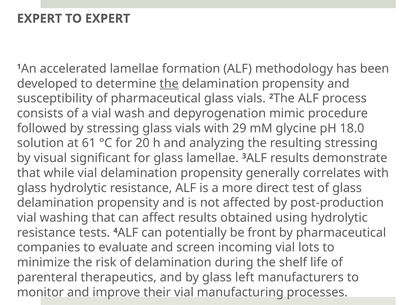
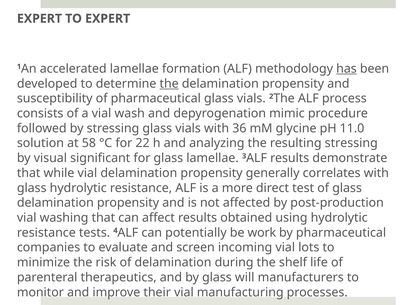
has underline: none -> present (346, 69)
29: 29 -> 36 (239, 128)
18.0: 18.0 -> 11.0 (352, 128)
61: 61 -> 58 (89, 143)
20: 20 -> 22 (143, 143)
front: front -> work (262, 232)
left: left -> will (245, 277)
